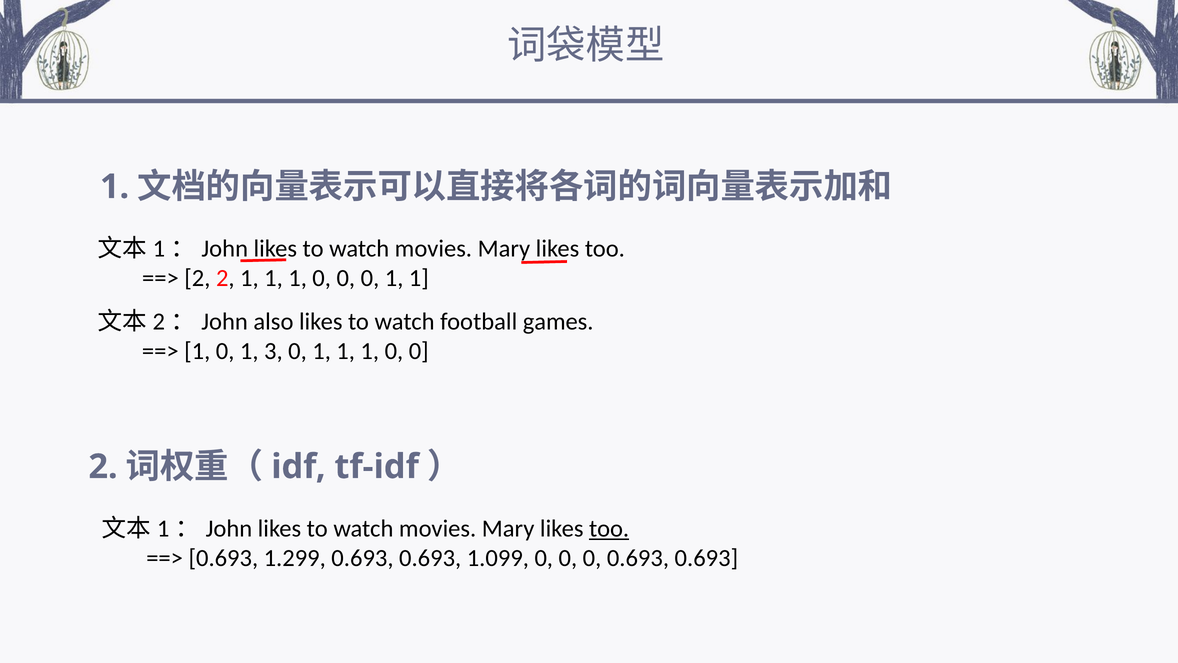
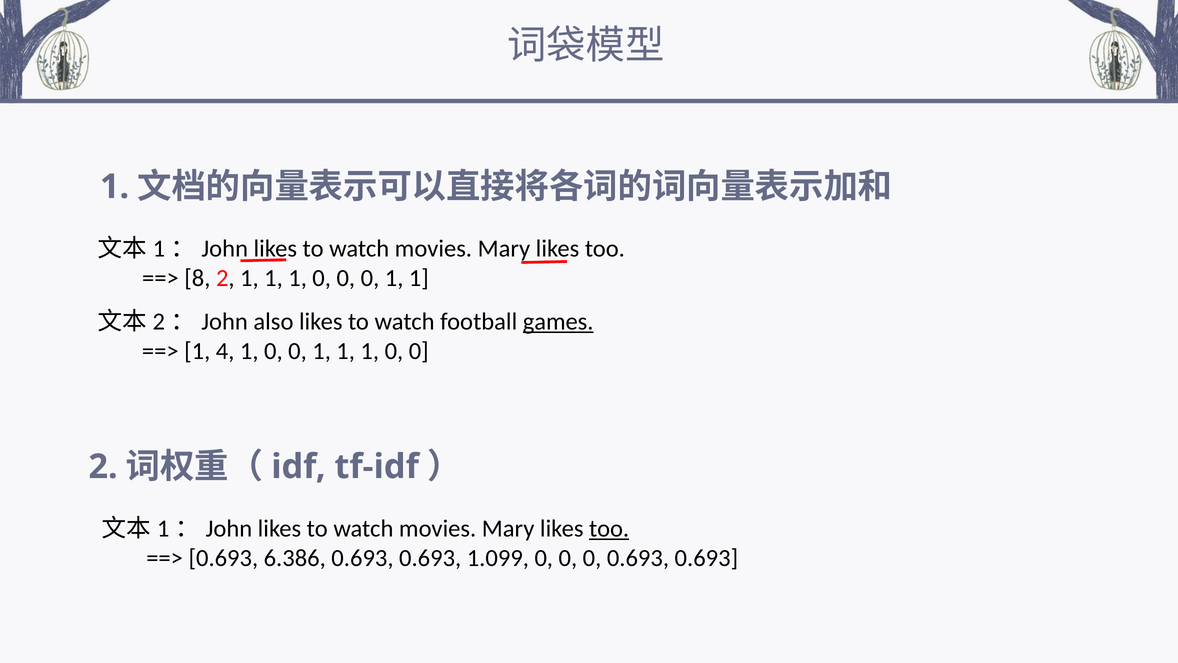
2: 2 -> 8 (197, 278)
games underline: none -> present (558, 322)
0: 0 -> 4 (225, 351)
3: 3 -> 0 (273, 351)
1.299: 1.299 -> 6.386 (295, 558)
